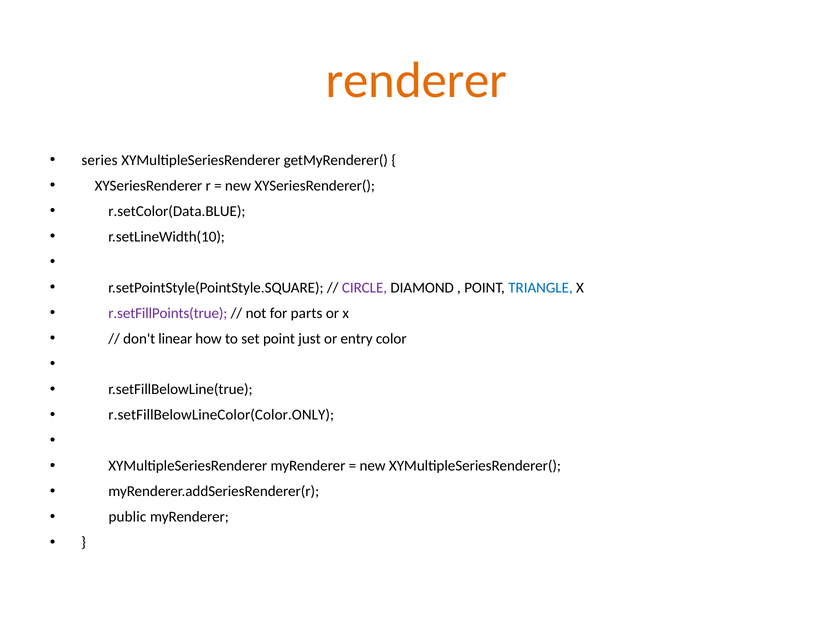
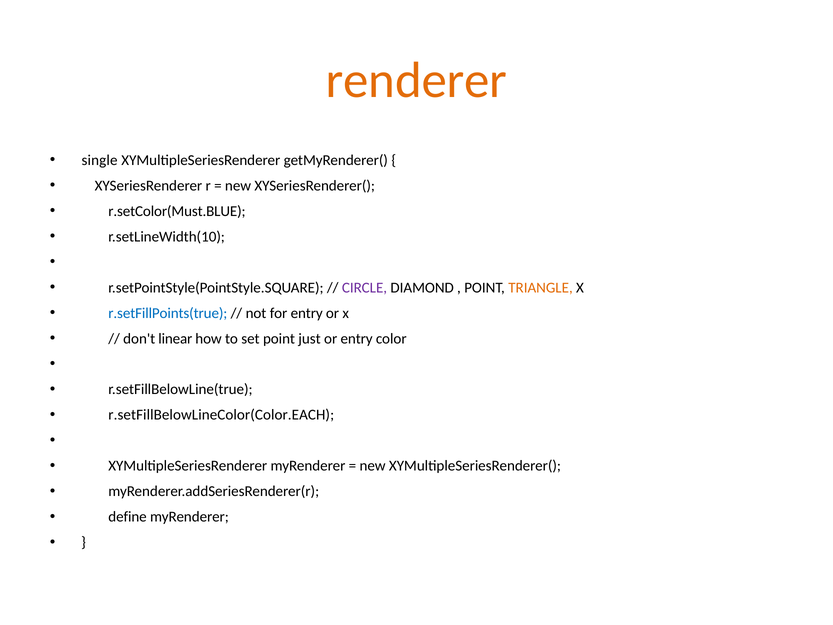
series: series -> single (100, 160)
r.setColor(Data.BLUE: r.setColor(Data.BLUE -> r.setColor(Must.BLUE (177, 211)
TRIANGLE colour: blue -> orange (541, 287)
r.setFillPoints(true colour: purple -> blue (168, 313)
for parts: parts -> entry (307, 313)
r.setFillBelowLineColor(Color.ONLY: r.setFillBelowLineColor(Color.ONLY -> r.setFillBelowLineColor(Color.EACH (221, 415)
public: public -> define (128, 517)
